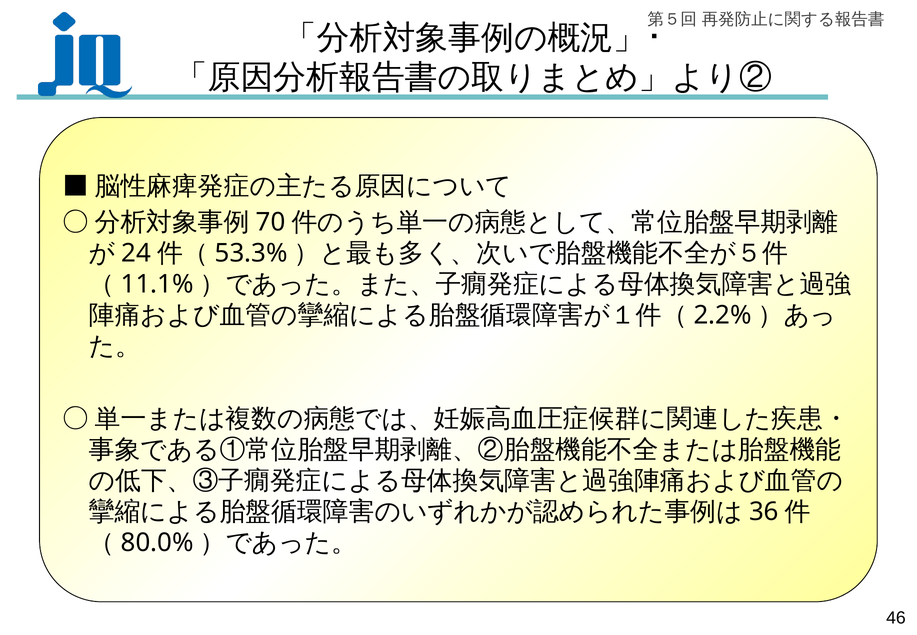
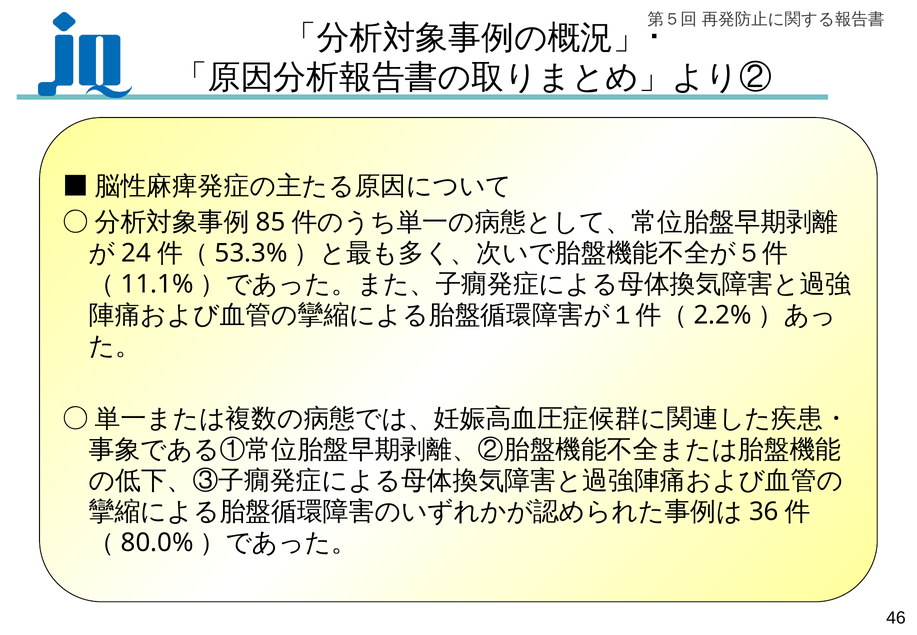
70: 70 -> 85 (271, 222)
